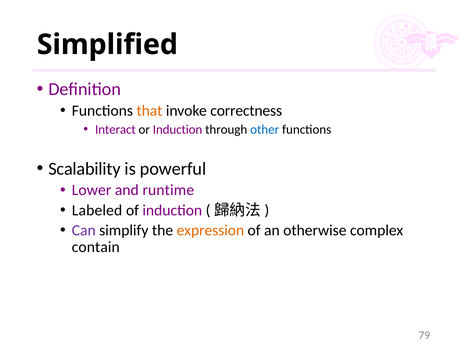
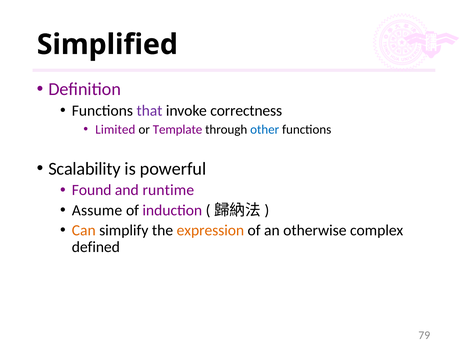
that colour: orange -> purple (149, 111)
Interact: Interact -> Limited (115, 129)
or Induction: Induction -> Template (178, 129)
Lower: Lower -> Found (92, 190)
Labeled: Labeled -> Assume (97, 210)
Can colour: purple -> orange (84, 230)
contain: contain -> defined (96, 247)
